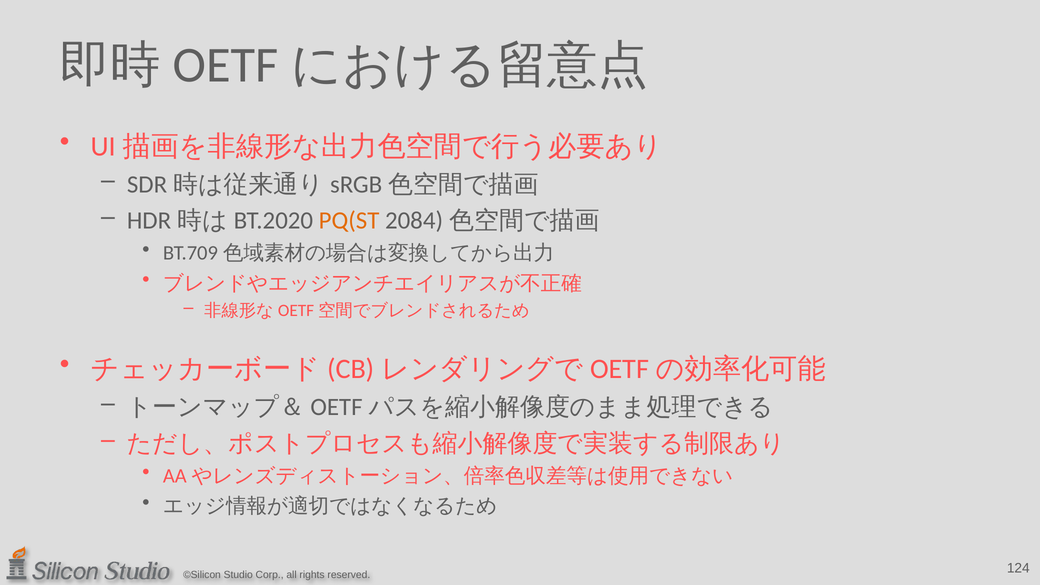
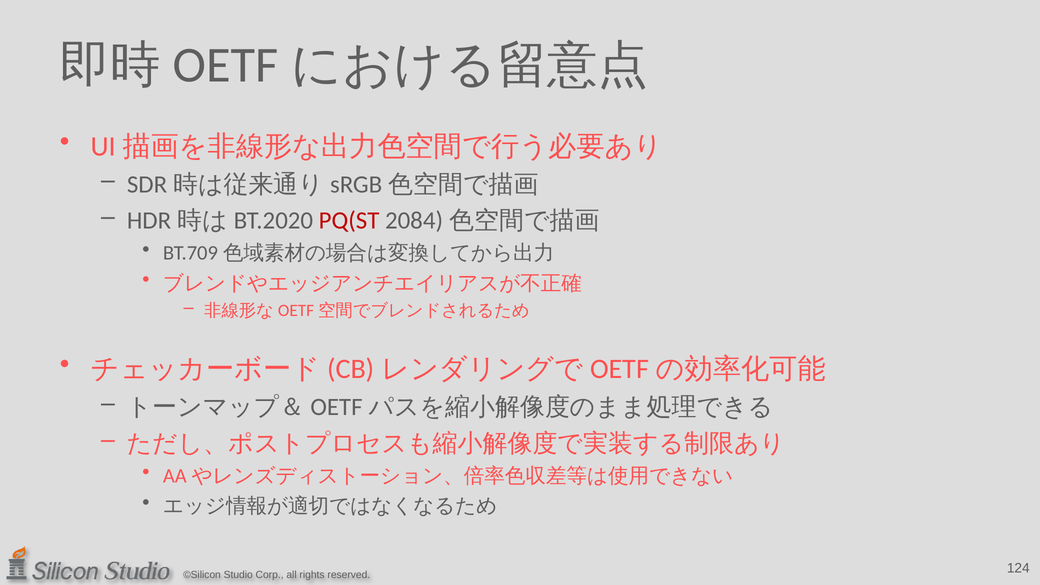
PQ(ST colour: orange -> red (349, 221)
